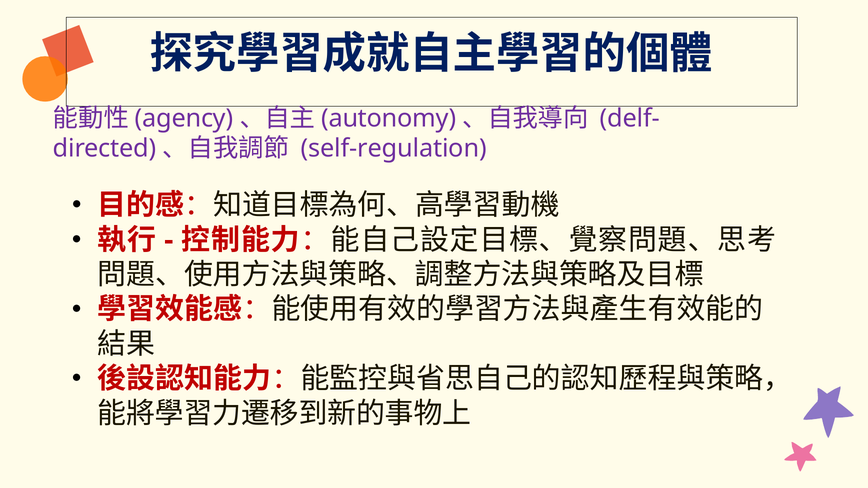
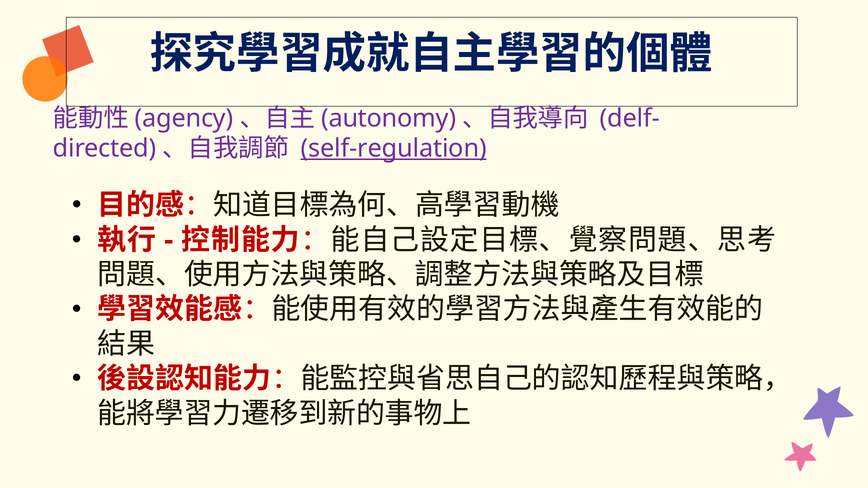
self-regulation underline: none -> present (394, 149)
